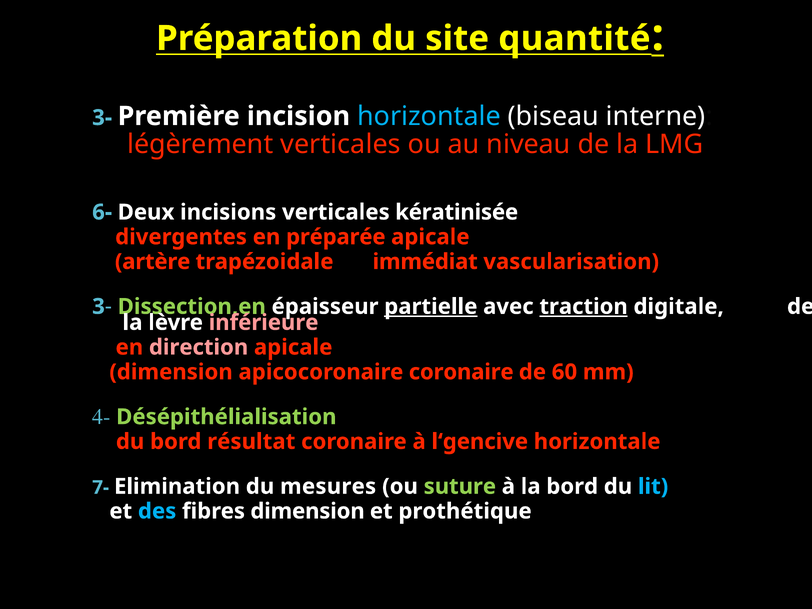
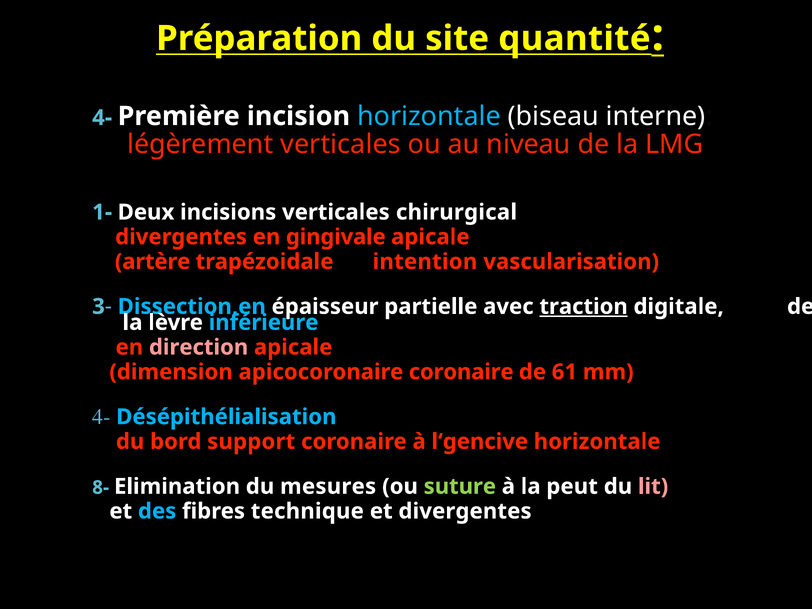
3-: 3- -> 4- (102, 118)
6-: 6- -> 1- (102, 212)
kératinisée: kératinisée -> chirurgical (456, 212)
préparée: préparée -> gingivale (336, 237)
immédiat: immédiat -> intention (425, 262)
Dissection,en colour: light green -> light blue (192, 307)
partielle underline: present -> none (431, 307)
inférieure colour: pink -> light blue (264, 323)
60: 60 -> 61 (564, 372)
Désépithélialisation colour: light green -> light blue (226, 417)
résultat: résultat -> support (251, 442)
7-: 7- -> 8- (101, 488)
la bord: bord -> peut (572, 486)
lit colour: light blue -> pink (653, 486)
fibres dimension: dimension -> technique (307, 511)
et prothétique: prothétique -> divergentes (465, 511)
